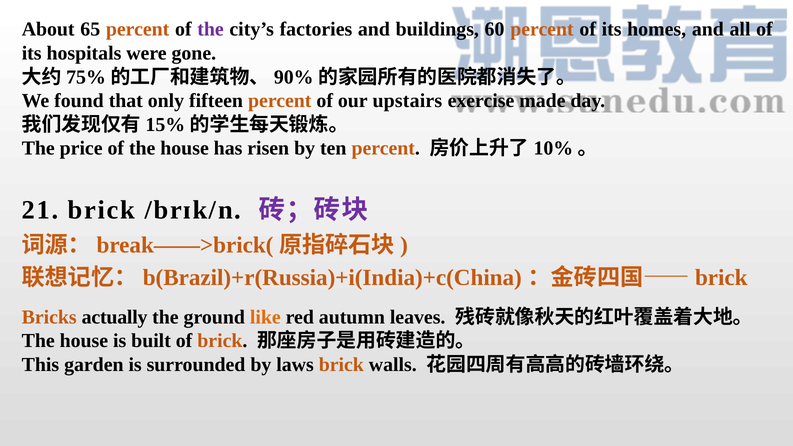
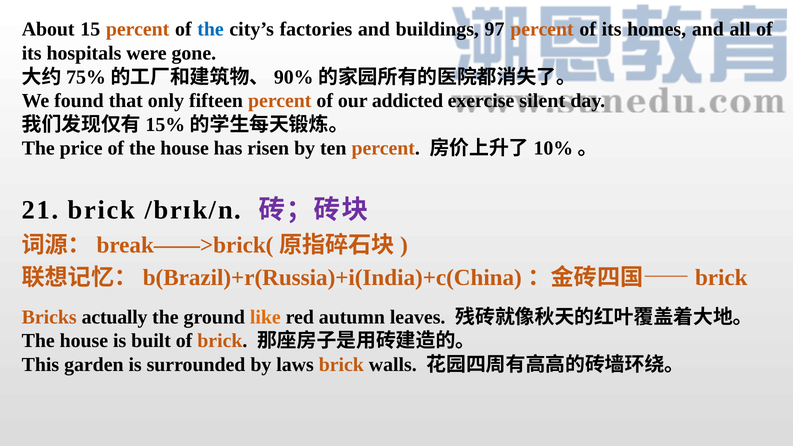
65: 65 -> 15 (90, 29)
the colour: purple -> blue (211, 29)
60: 60 -> 97 (495, 29)
upstairs: upstairs -> addicted (408, 101)
made: made -> silent (542, 101)
